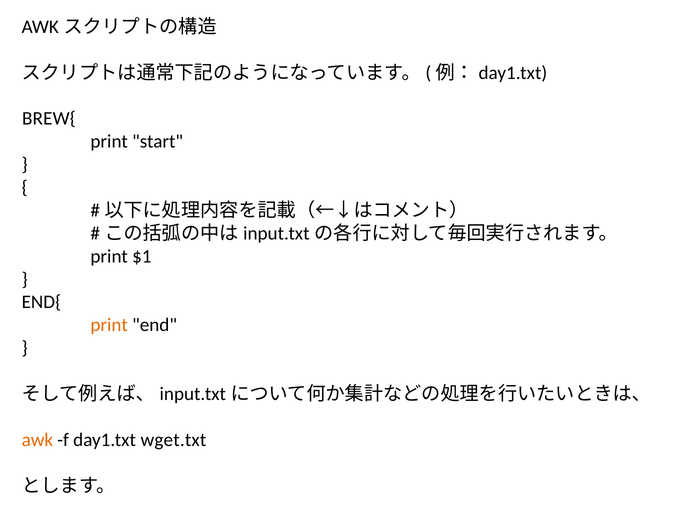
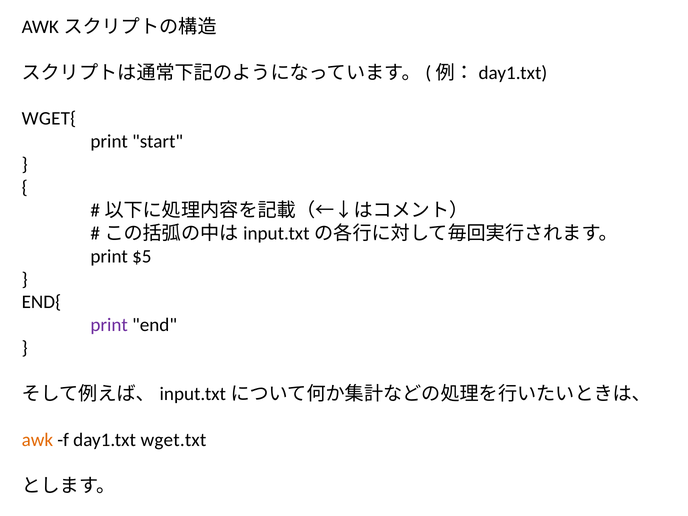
BREW{: BREW{ -> WGET{ (49, 119)
$1: $1 -> $5 (142, 256)
print colour: orange -> purple (109, 325)
